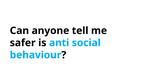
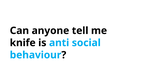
safer: safer -> knife (23, 43)
